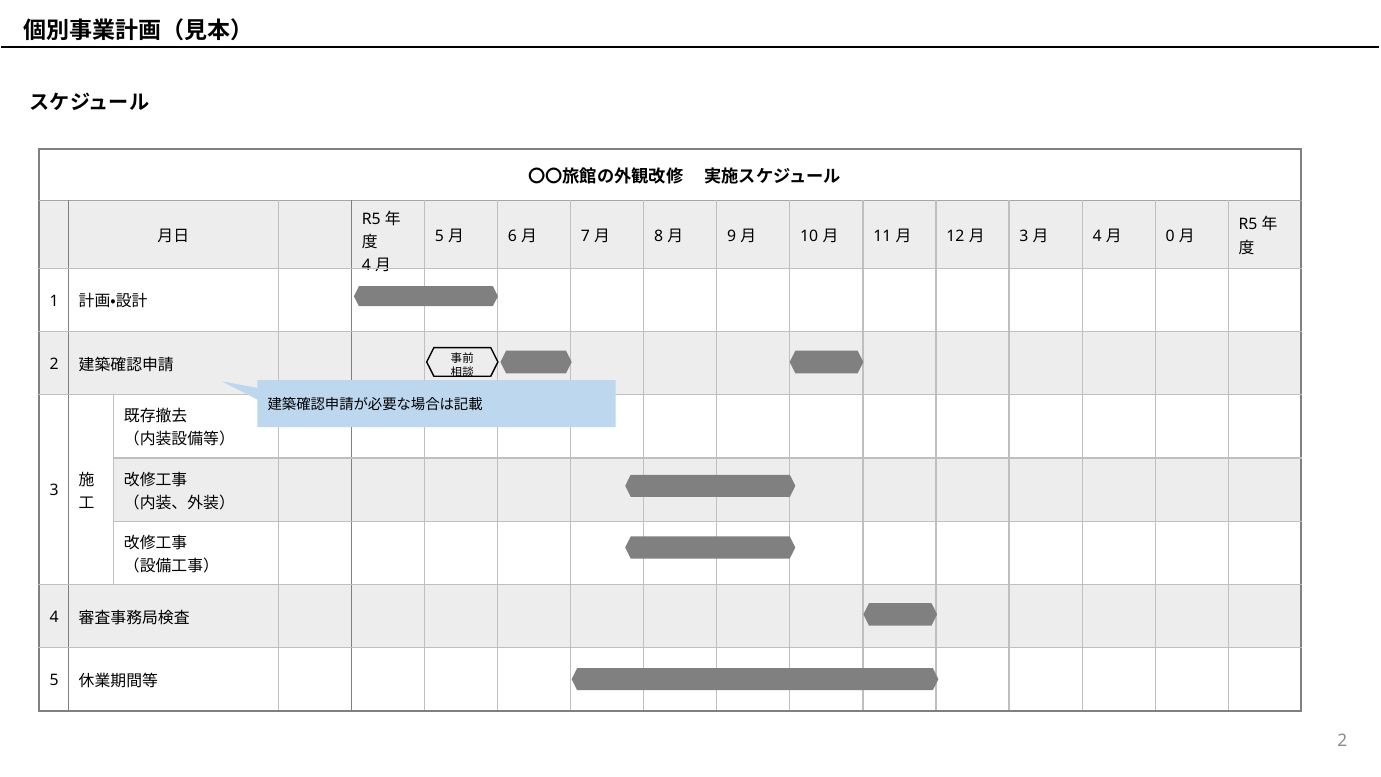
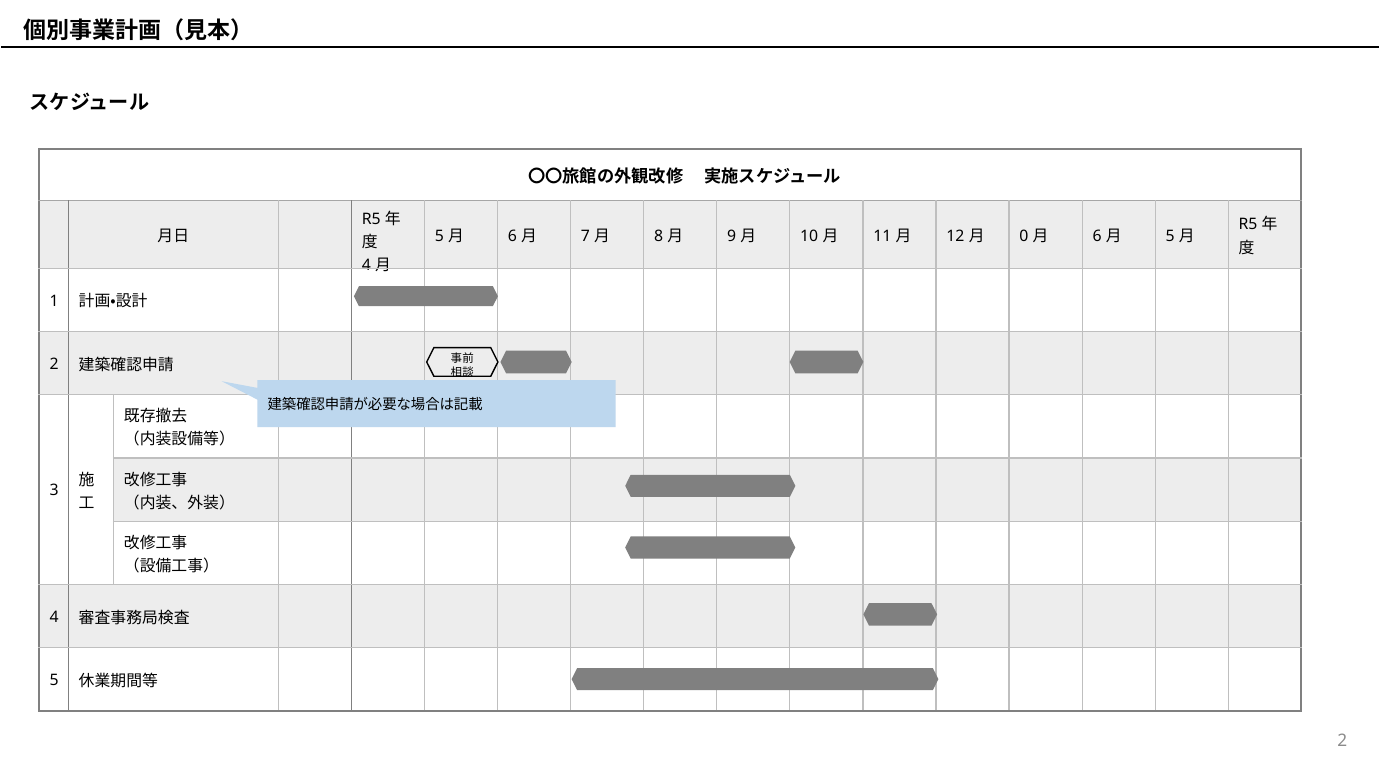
3: 3 -> 0 (1024, 236)
4: 4 -> 6 (1097, 236)
0: 0 -> 5 (1170, 236)
